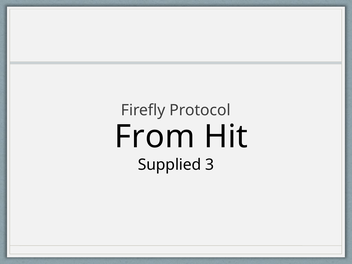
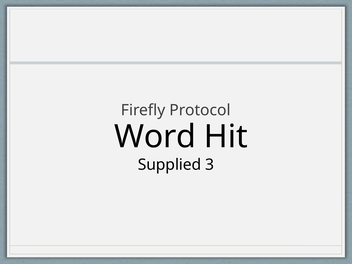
From: From -> Word (155, 137)
